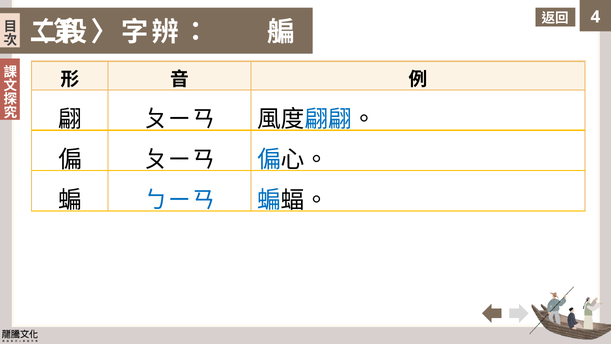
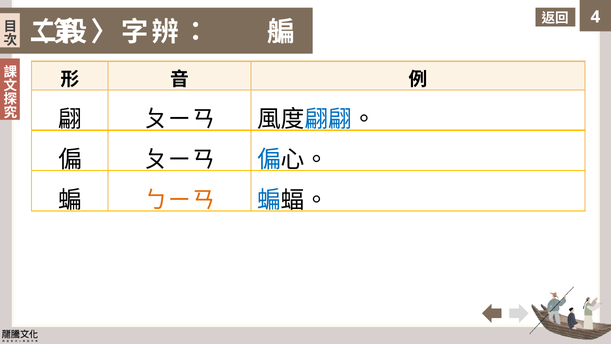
ㄅㄧㄢ colour: blue -> orange (180, 200)
